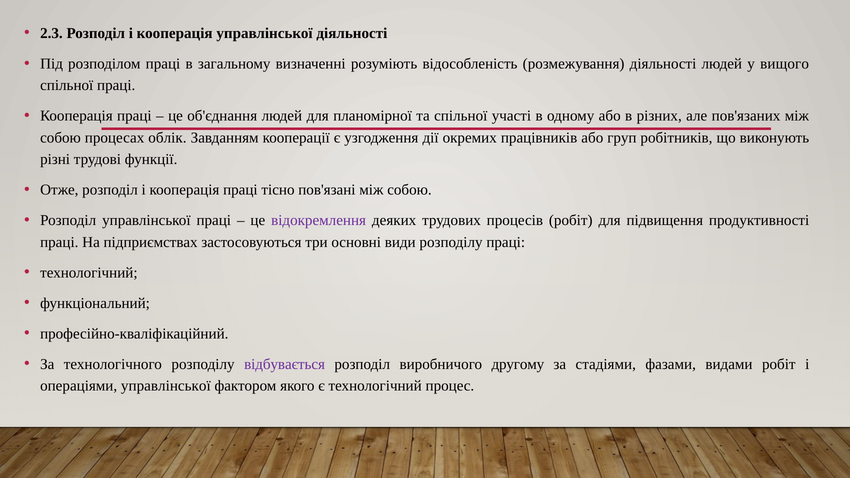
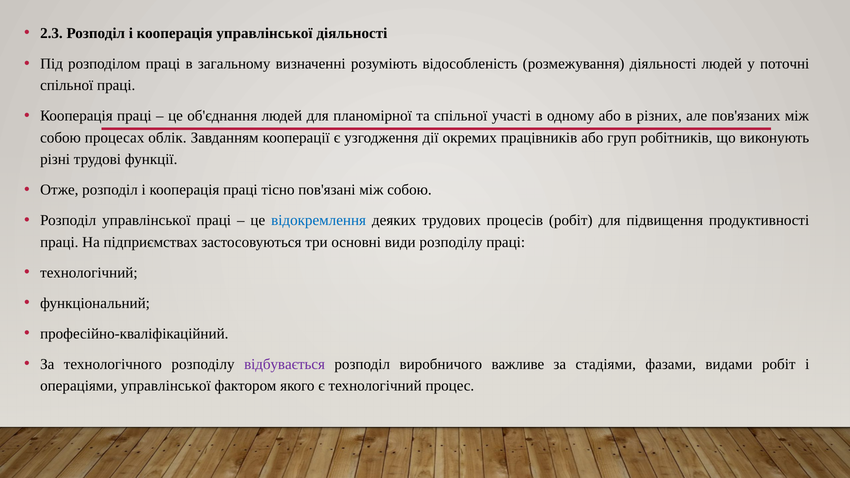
вищого: вищого -> поточні (785, 64)
відокремлення colour: purple -> blue (319, 220)
другому: другому -> важливе (518, 364)
